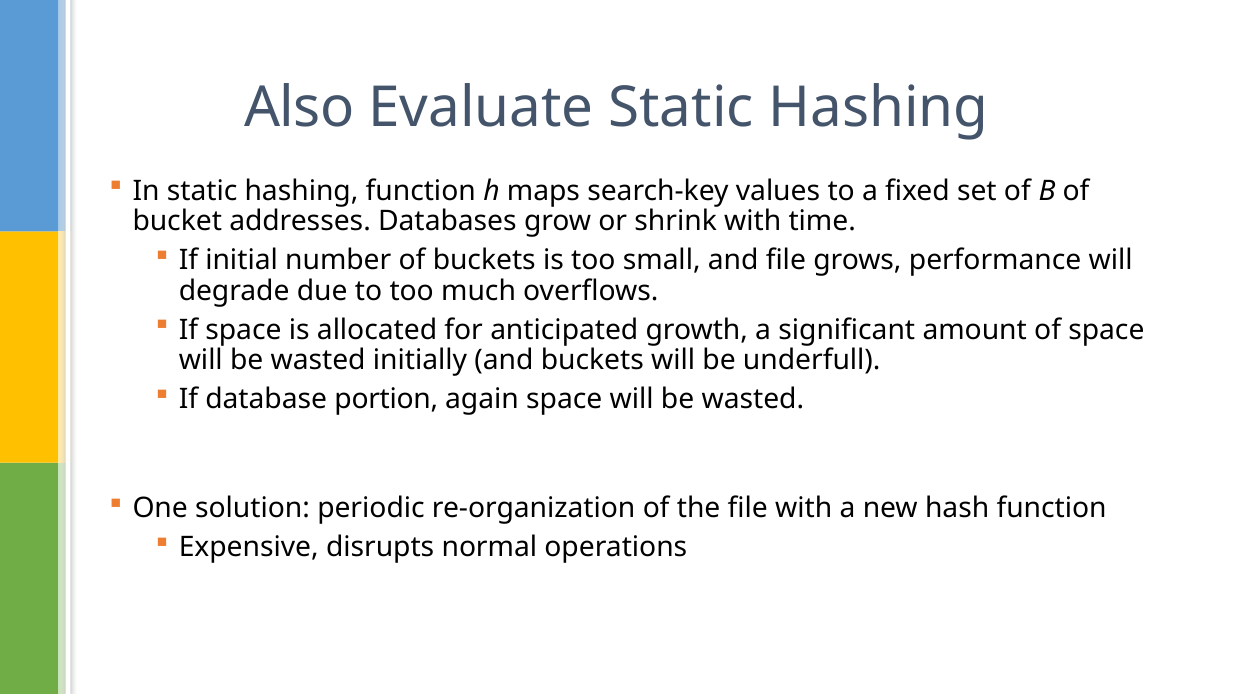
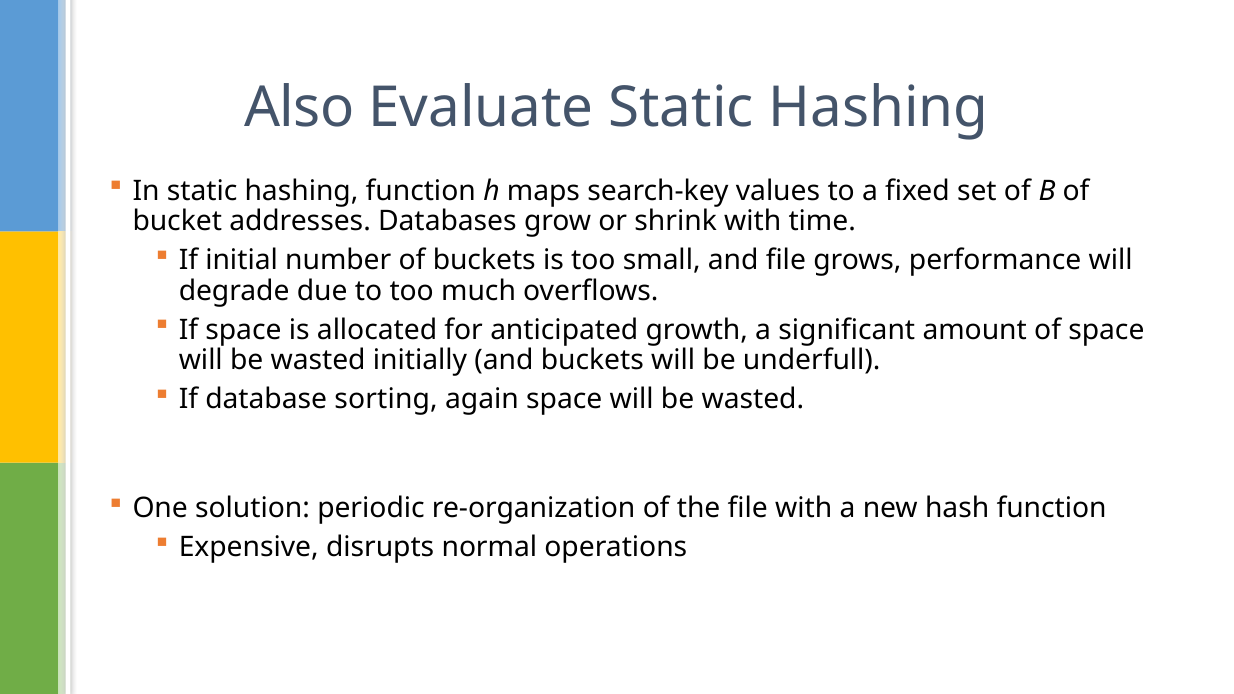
portion: portion -> sorting (386, 399)
